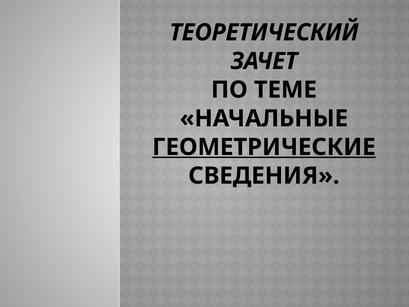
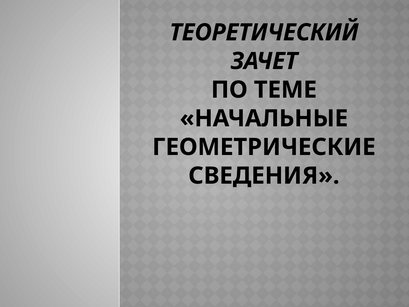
ГЕОМЕТРИЧЕСКИЕ underline: present -> none (264, 147)
